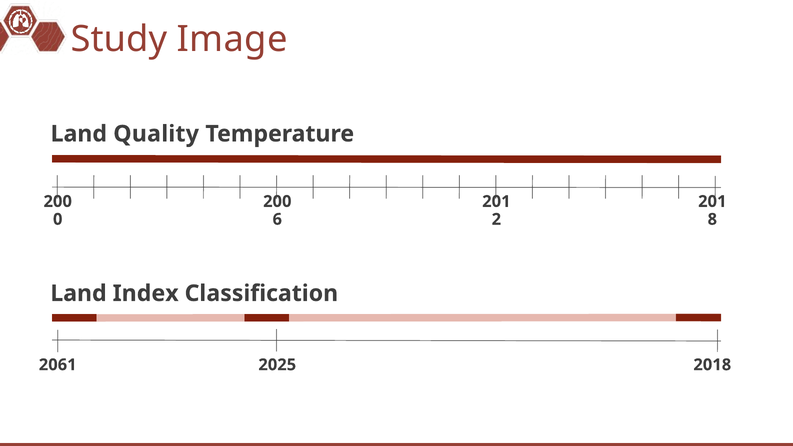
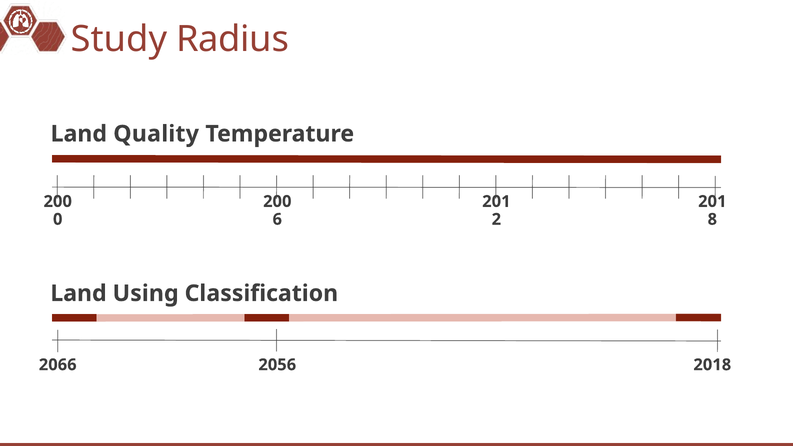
Image: Image -> Radius (233, 39)
Index: Index -> Using (146, 293)
2061: 2061 -> 2066 (58, 365)
2025: 2025 -> 2056 (277, 365)
